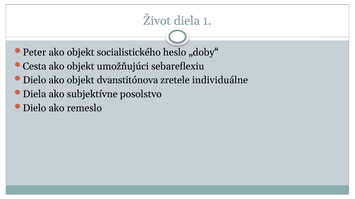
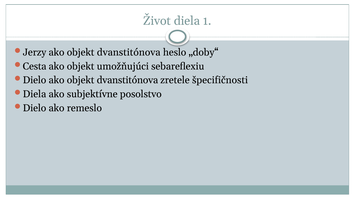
Peter: Peter -> Jerzy (35, 52)
socialistického: socialistického -> dvanstitónova (129, 52)
individuálne: individuálne -> špecifičnosti (220, 80)
